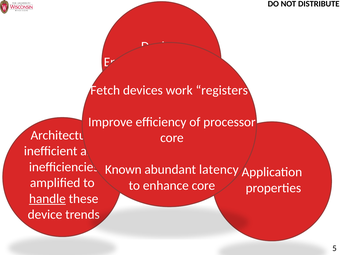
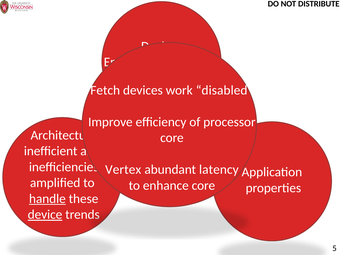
registers: registers -> disabled (224, 90)
Known: Known -> Vertex (123, 170)
device underline: none -> present (45, 215)
